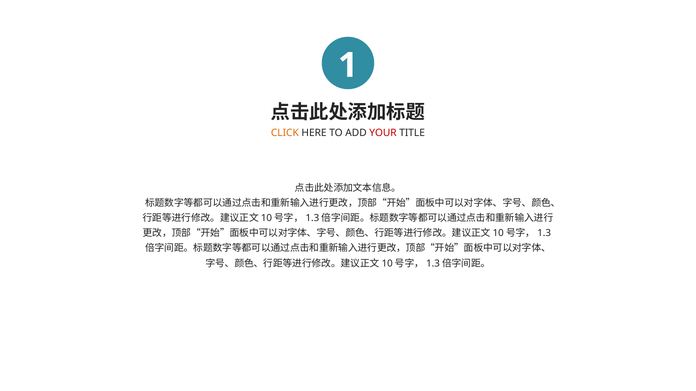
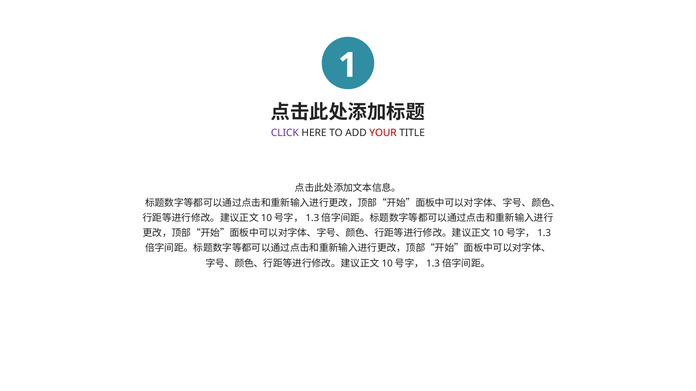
CLICK colour: orange -> purple (285, 133)
